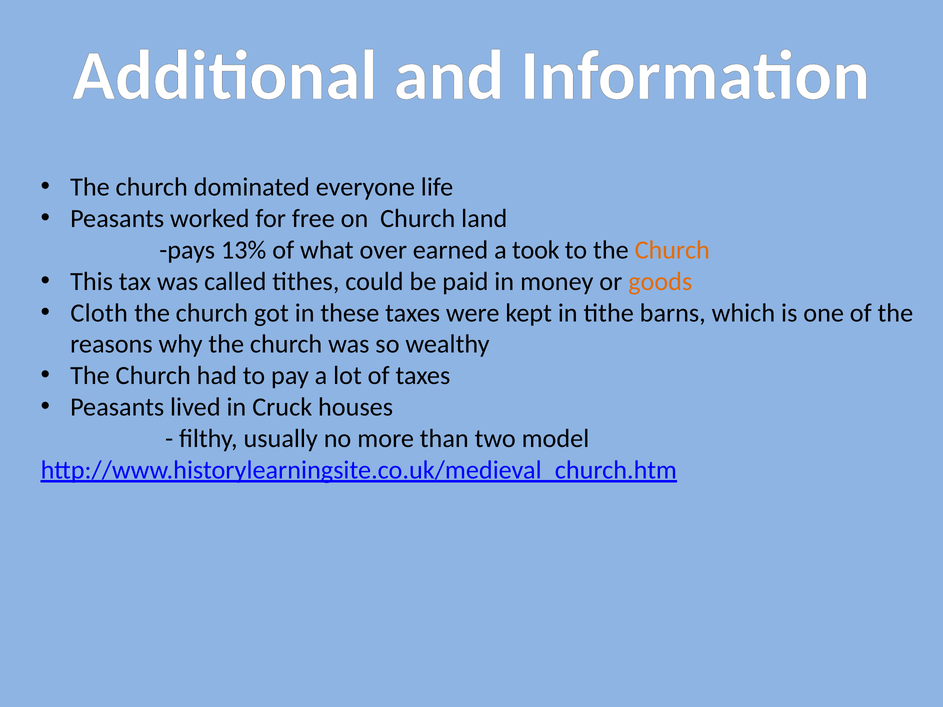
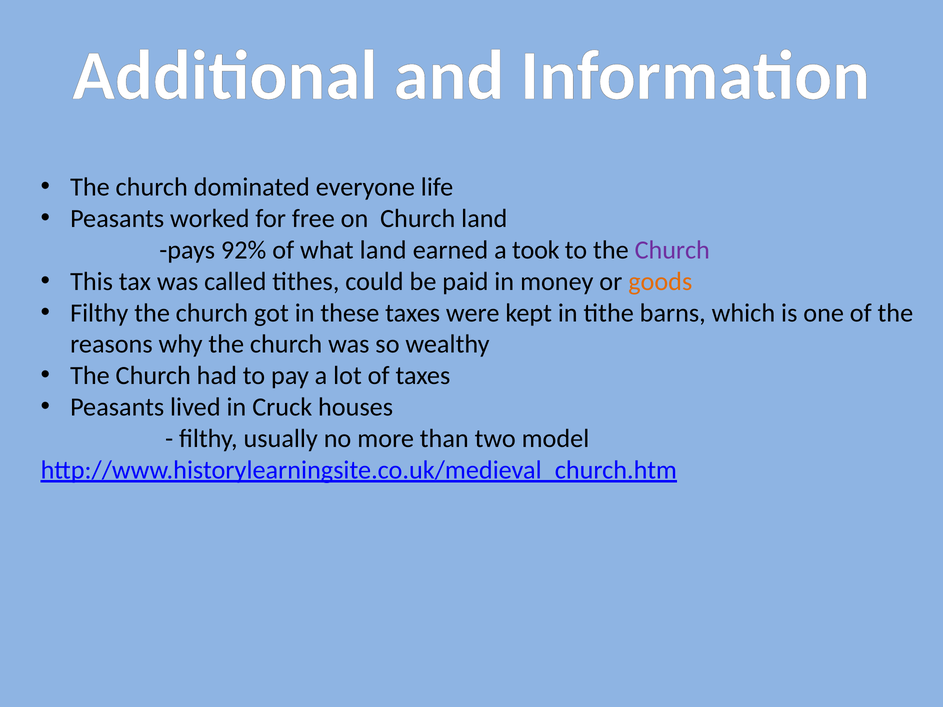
13%: 13% -> 92% (244, 250)
what over: over -> land (383, 250)
Church colour: orange -> purple (672, 250)
Cloth: Cloth -> Filthy (99, 313)
